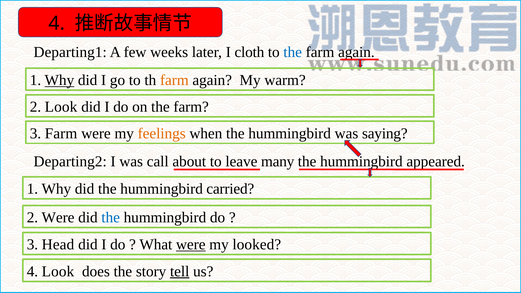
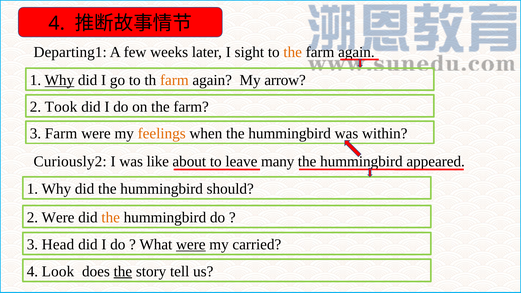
cloth: cloth -> sight (249, 52)
the colour: blue -> orange (293, 52)
warm: warm -> arrow (285, 80)
2 Look: Look -> Took (61, 107)
saying: saying -> within (385, 133)
Departing2: Departing2 -> Curiously2 (70, 161)
call: call -> like (158, 161)
carried: carried -> should (230, 189)
the colour: blue -> orange (111, 218)
looked: looked -> carried (257, 245)
the underline: none -> present (123, 271)
tell underline: present -> none (180, 271)
